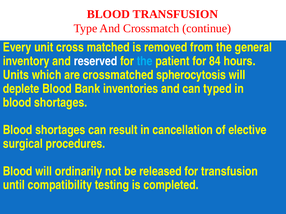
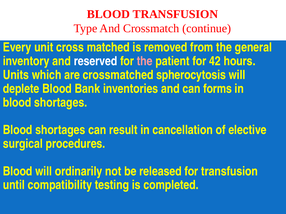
the colour: light blue -> pink (145, 61)
84: 84 -> 42 (215, 61)
typed: typed -> forms (218, 89)
